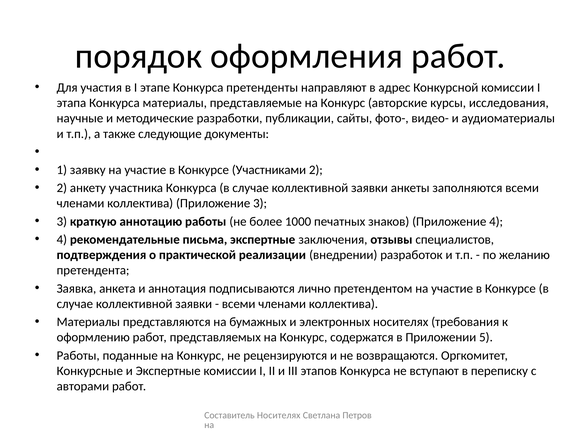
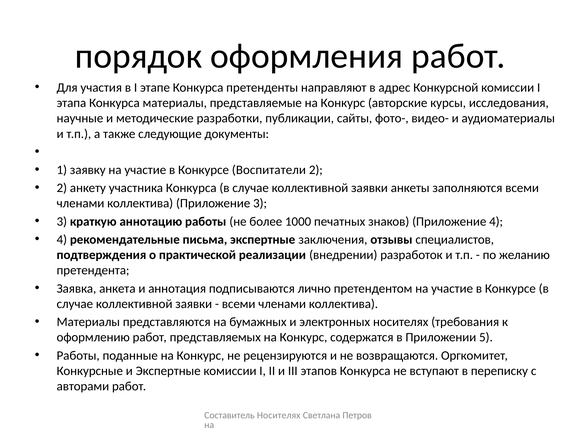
Участниками: Участниками -> Воспитатели (269, 170)
